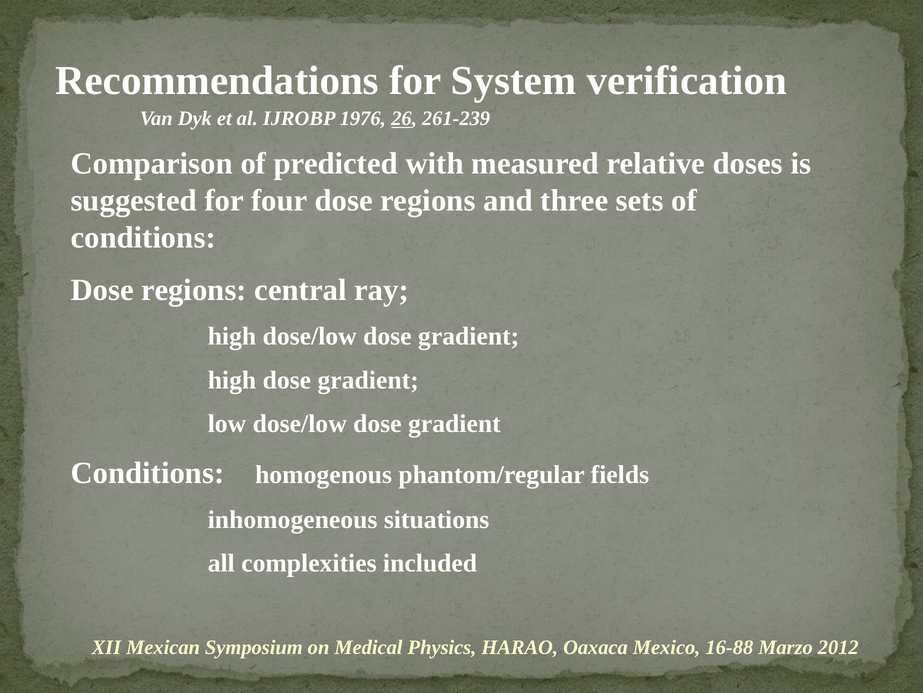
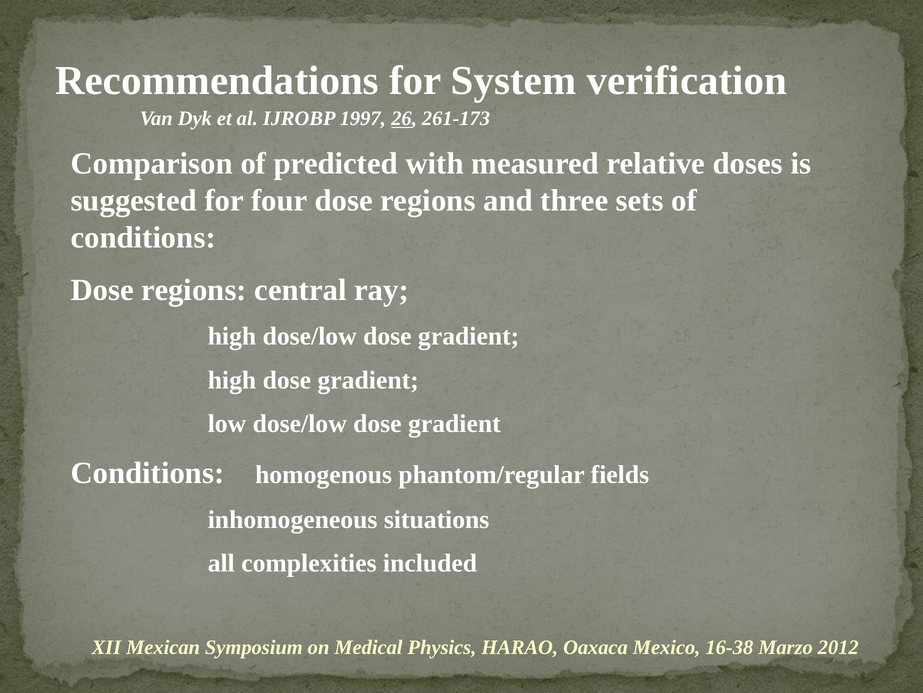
1976: 1976 -> 1997 (363, 118)
261-239: 261-239 -> 261-173 (456, 118)
16-88: 16-88 -> 16-38 (729, 647)
